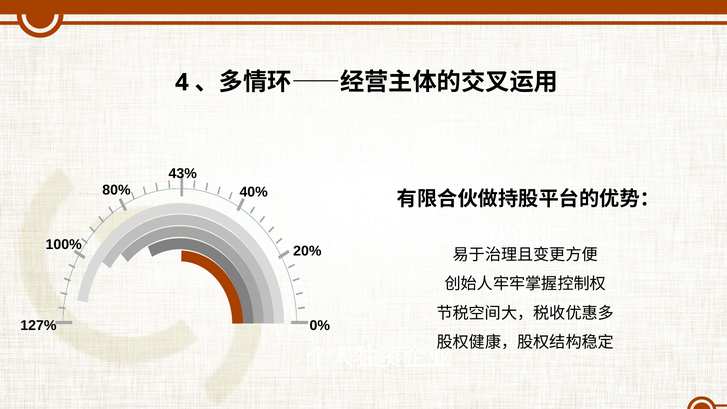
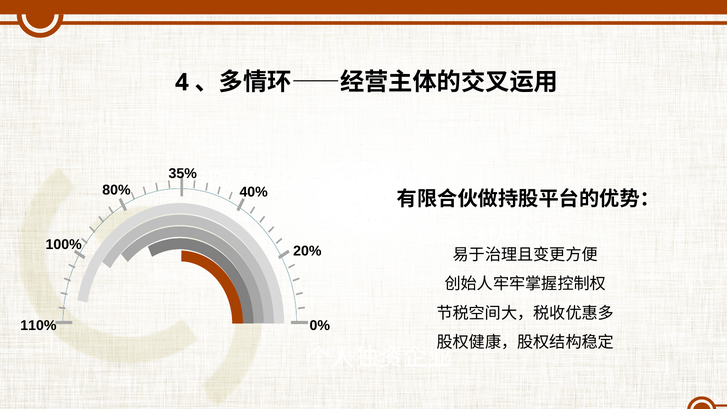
43%: 43% -> 35% (183, 173)
127%: 127% -> 110% (38, 325)
